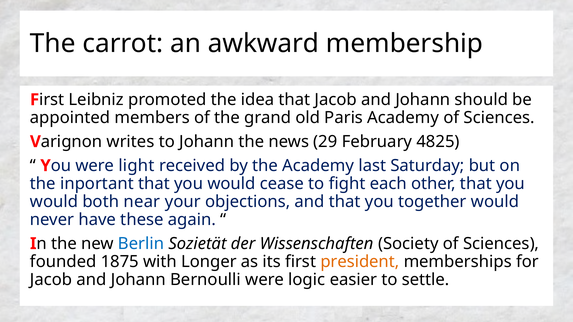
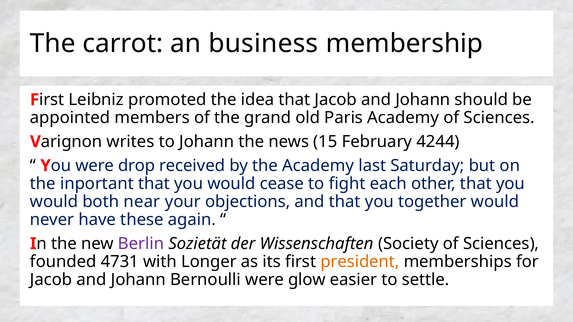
awkward: awkward -> business (263, 43)
29: 29 -> 15 (325, 142)
4825: 4825 -> 4244 (438, 142)
light: light -> drop (137, 166)
Berlin colour: blue -> purple (141, 244)
1875: 1875 -> 4731 (120, 262)
logic: logic -> glow (307, 280)
